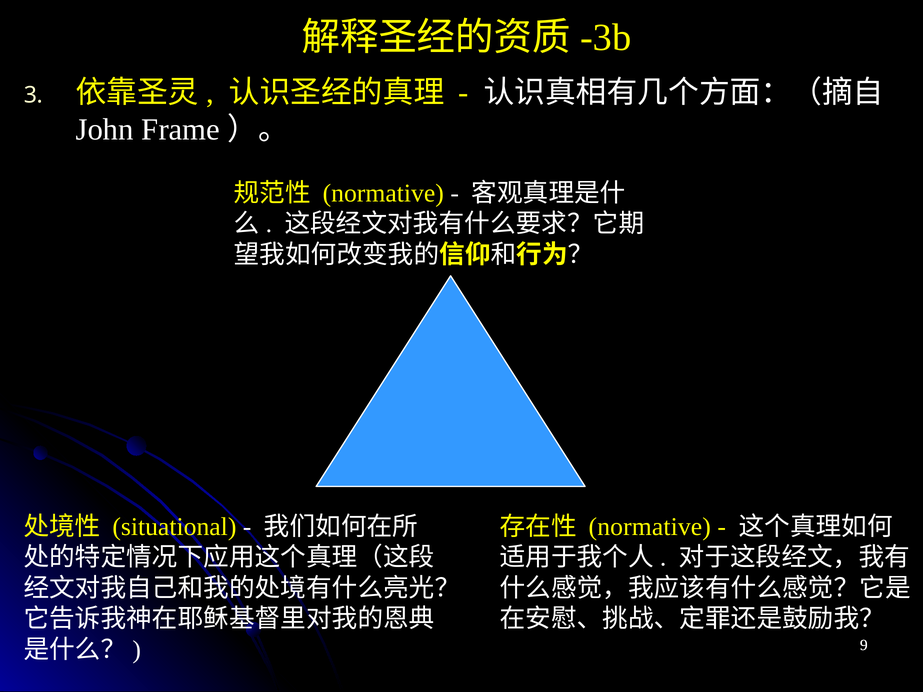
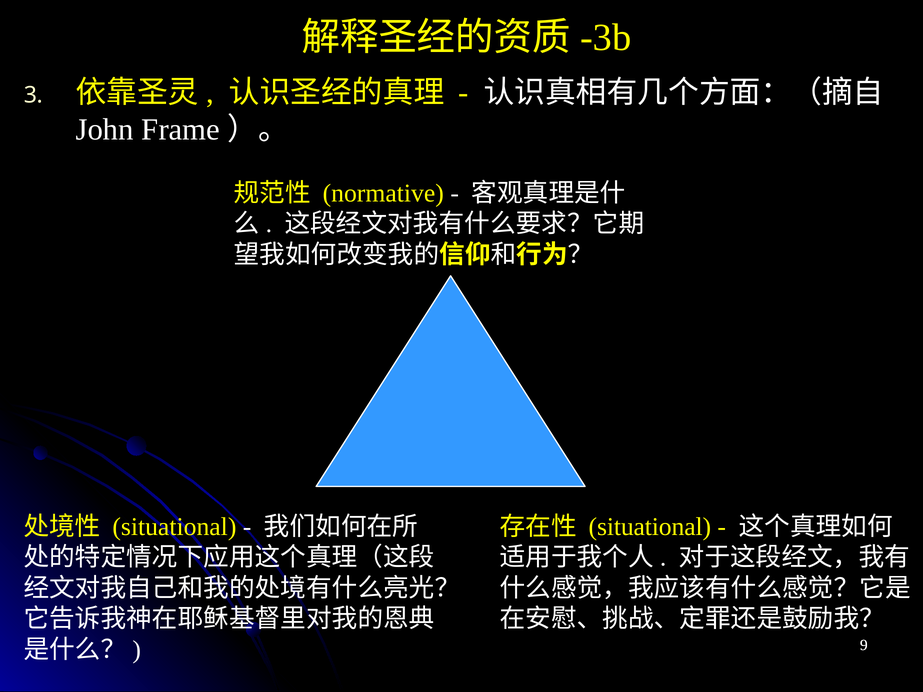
normative: normative -> situational (650, 527)
